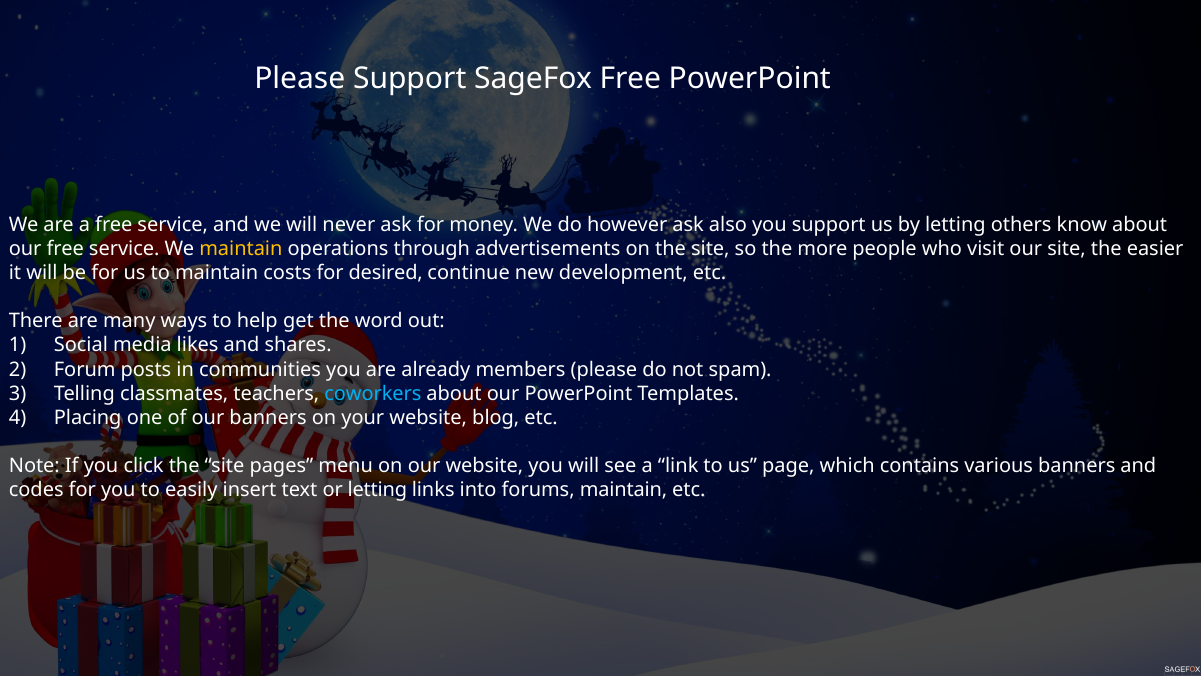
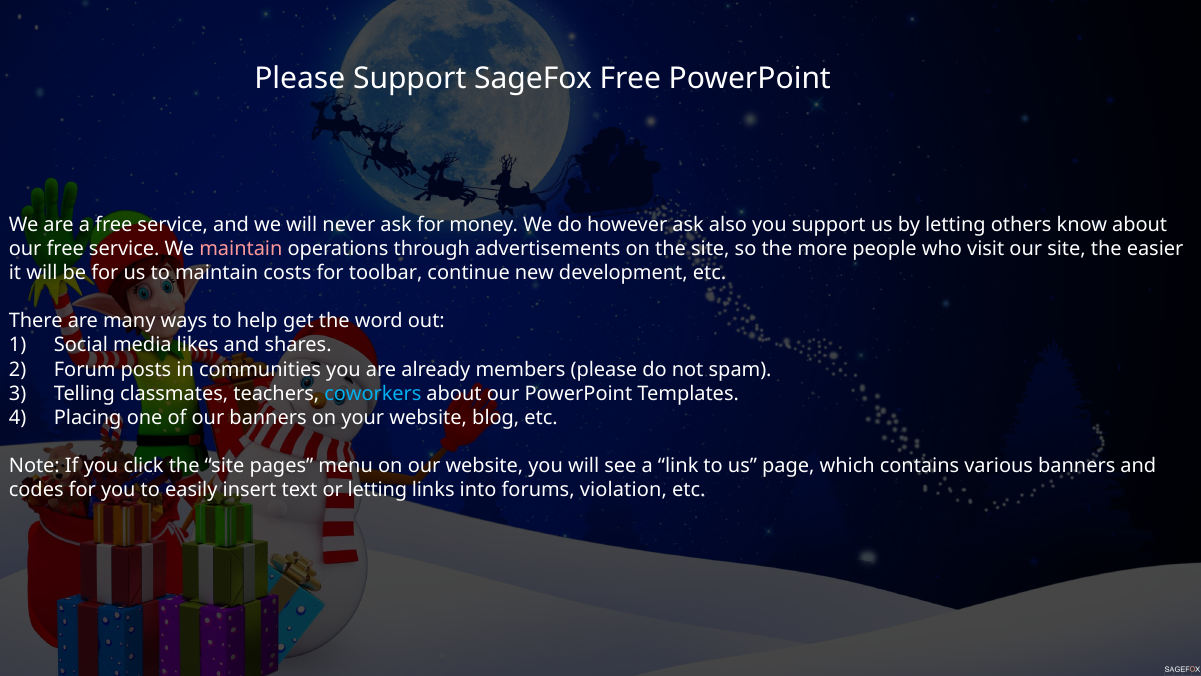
maintain colour: yellow -> pink (241, 249)
desired: desired -> toolbar (386, 273)
forums maintain: maintain -> violation (623, 489)
